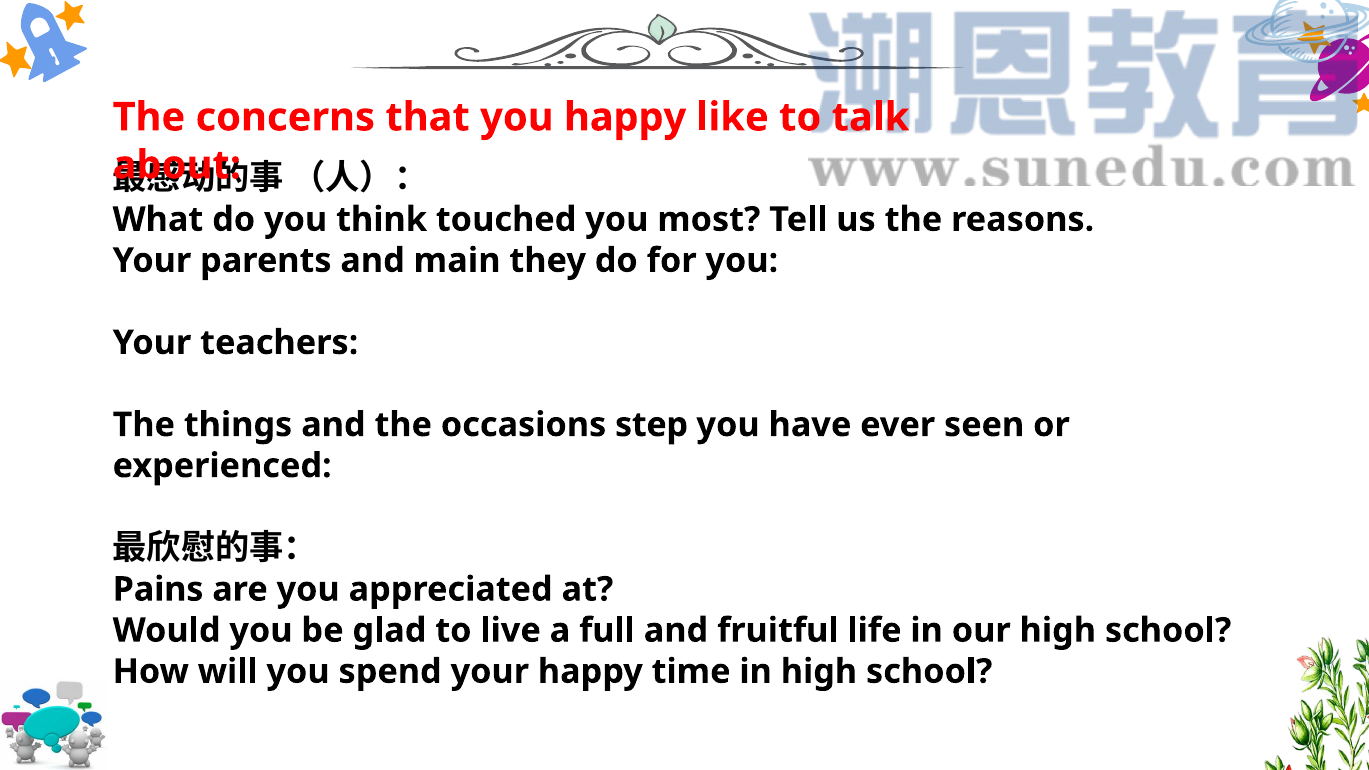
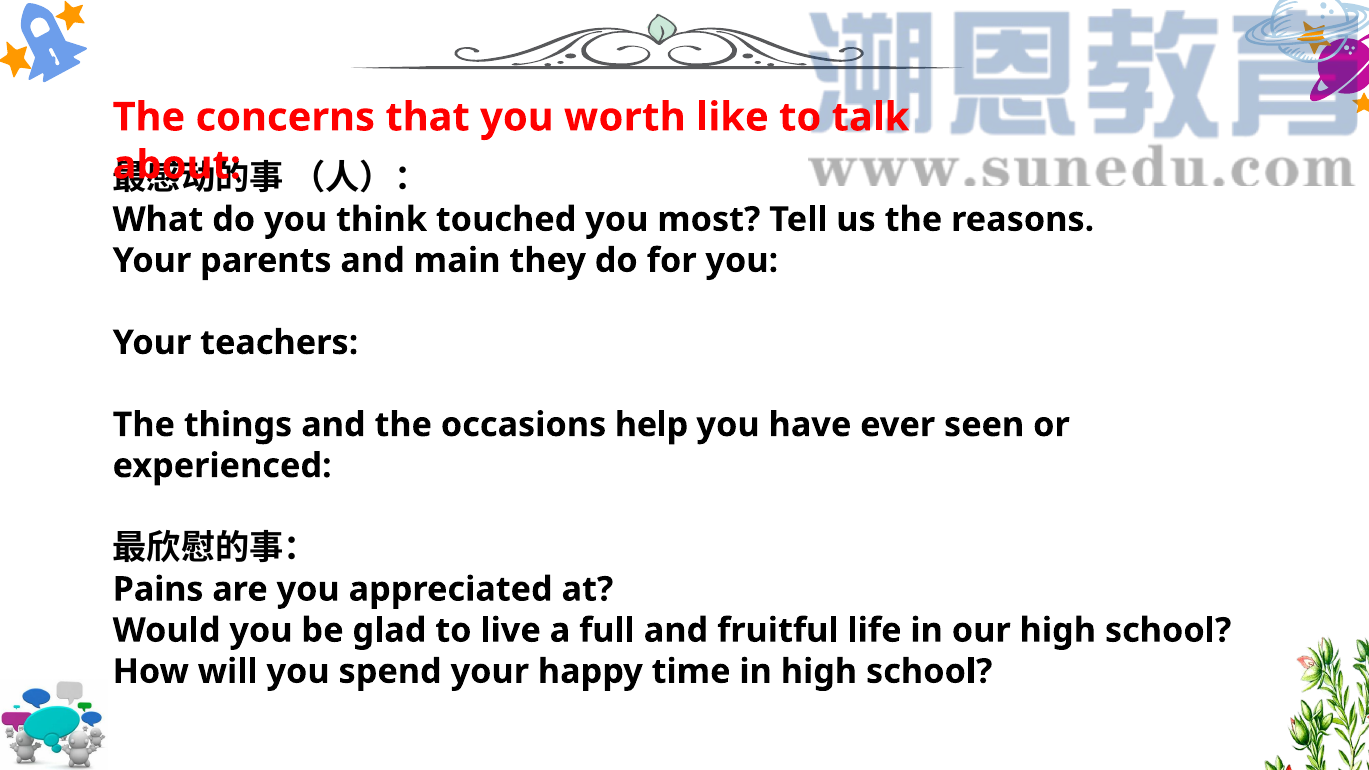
you happy: happy -> worth (625, 117)
step: step -> help (652, 425)
